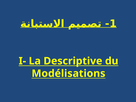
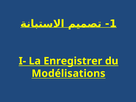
Descriptive: Descriptive -> Enregistrer (73, 61)
